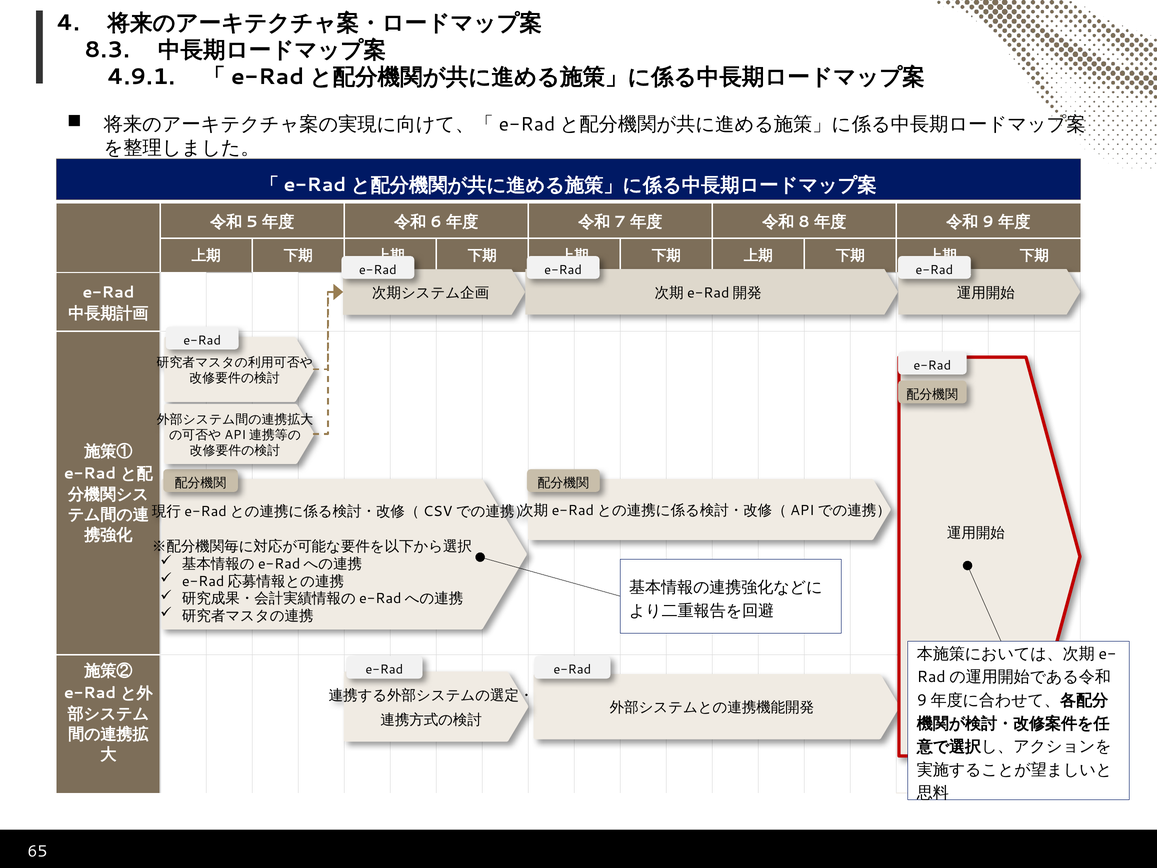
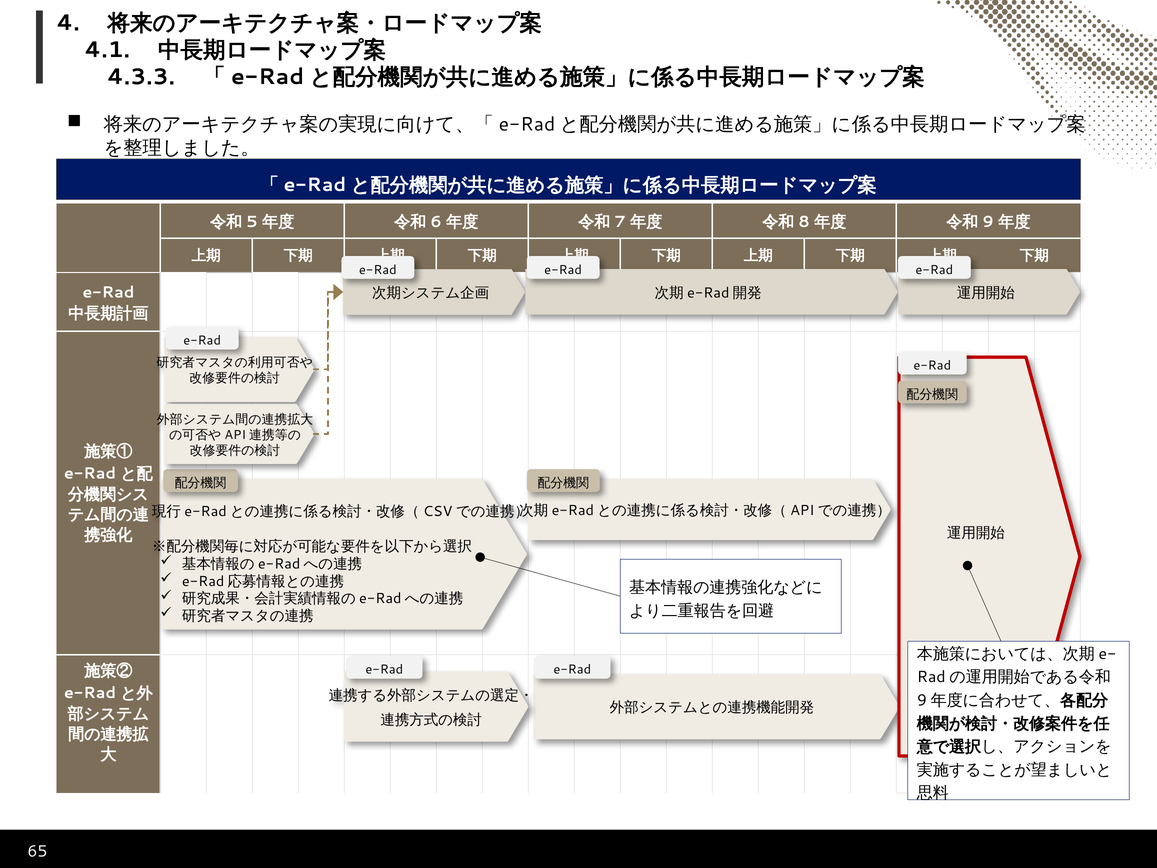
8.3: 8.3 -> 4.1 (107, 50)
4.9.1: 4.9.1 -> 4.3.3 (141, 77)
